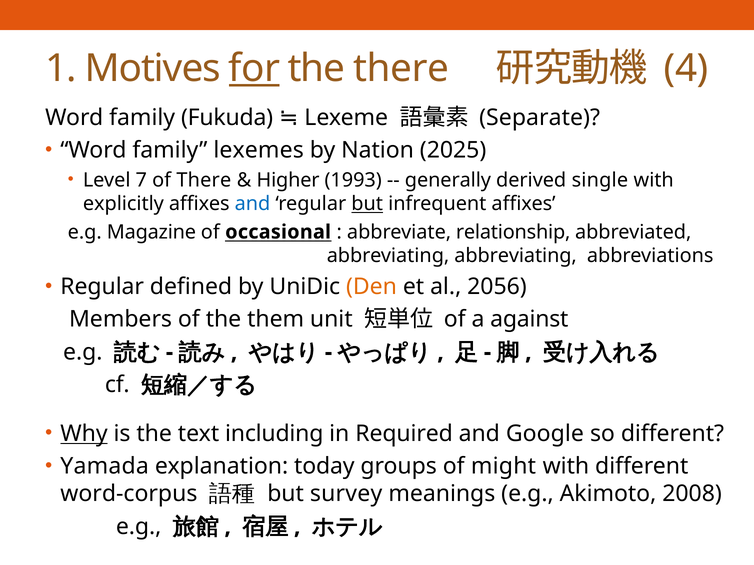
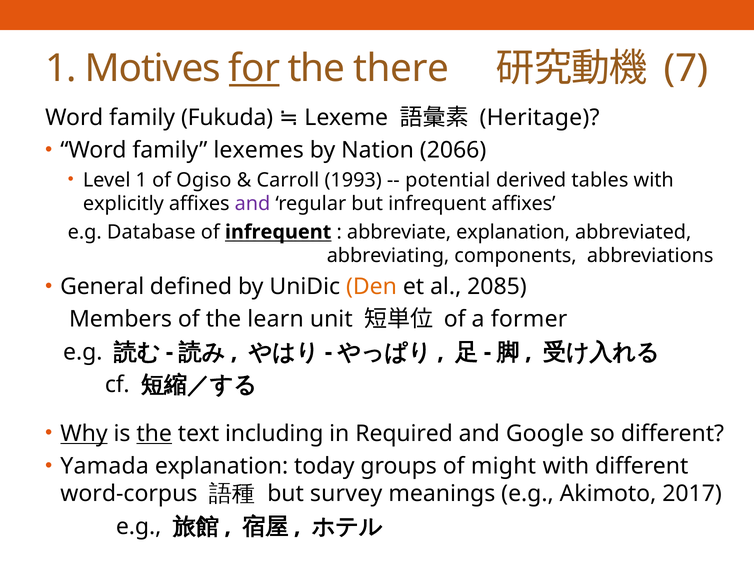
4: 4 -> 7 (686, 69)
Separate: Separate -> Heritage (540, 118)
2025: 2025 -> 2066 (453, 151)
Level 7: 7 -> 1 (141, 180)
of There: There -> Ogiso (204, 180)
Higher: Higher -> Carroll (288, 180)
generally: generally -> potential (448, 180)
single: single -> tables (600, 180)
and colour: blue -> purple (253, 204)
but underline: present -> none (367, 204)
Magazine: Magazine -> Database (151, 232)
of occasional: occasional -> infrequent (278, 232)
abbreviate relationship: relationship -> explanation (513, 232)
abbreviating abbreviating: abbreviating -> components (516, 256)
Regular: Regular -> General (102, 287)
2056: 2056 -> 2085 (497, 287)
them: them -> learn (276, 320)
against: against -> former (529, 320)
the underline: none -> present (154, 434)
2008: 2008 -> 2017 (692, 494)
